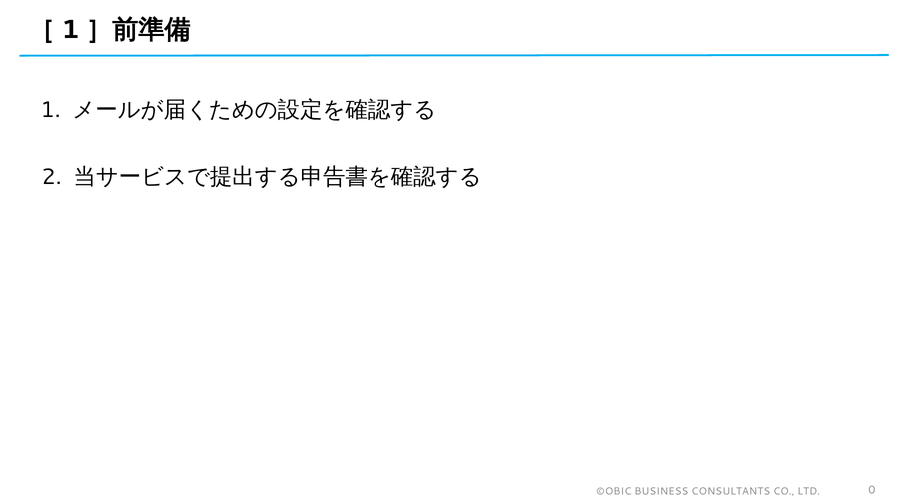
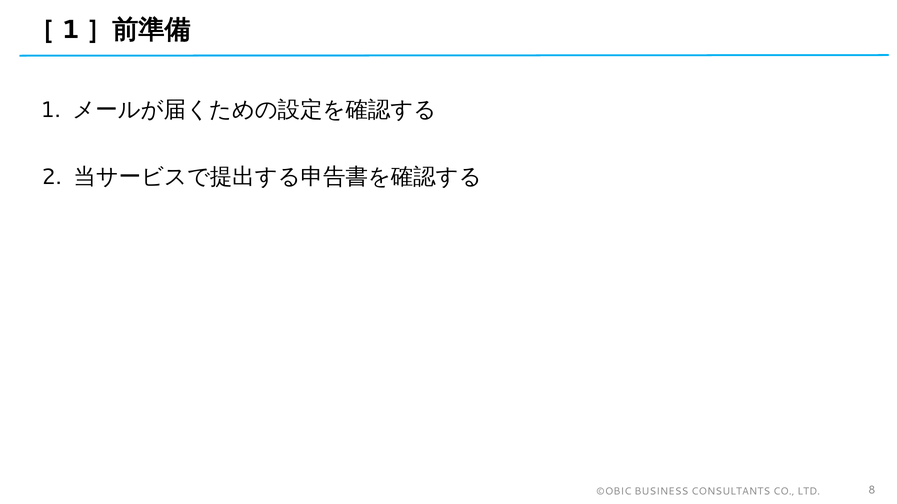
0: 0 -> 8 (872, 491)
